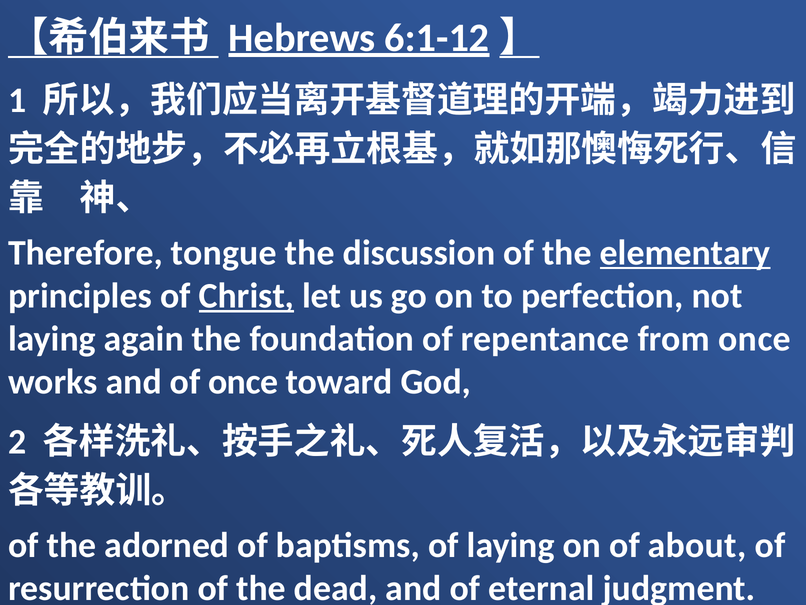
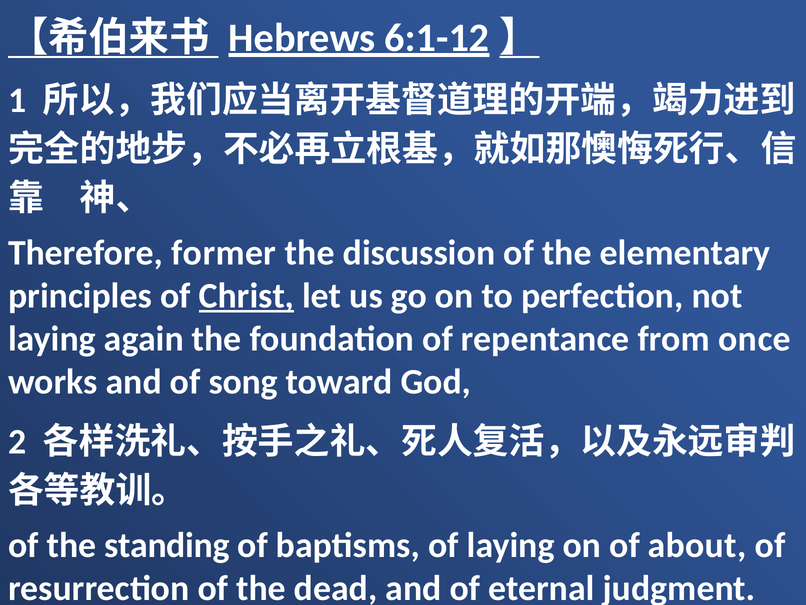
tongue: tongue -> former (224, 253)
elementary underline: present -> none (685, 253)
of once: once -> song (243, 382)
adorned: adorned -> standing (167, 545)
